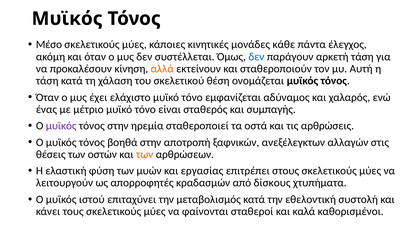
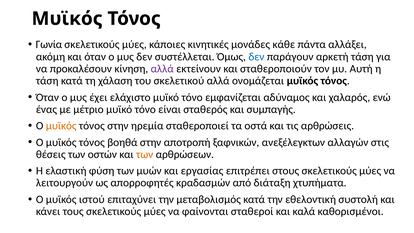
Μέσο: Μέσο -> Γωνία (49, 45)
έλεγχος: έλεγχος -> αλλάξει (347, 45)
αλλά colour: orange -> purple (162, 69)
σκελετικού θέση: θέση -> αλλά (218, 81)
μυϊκός colour: purple -> orange (61, 126)
δίσκους: δίσκους -> διάταξη (272, 183)
